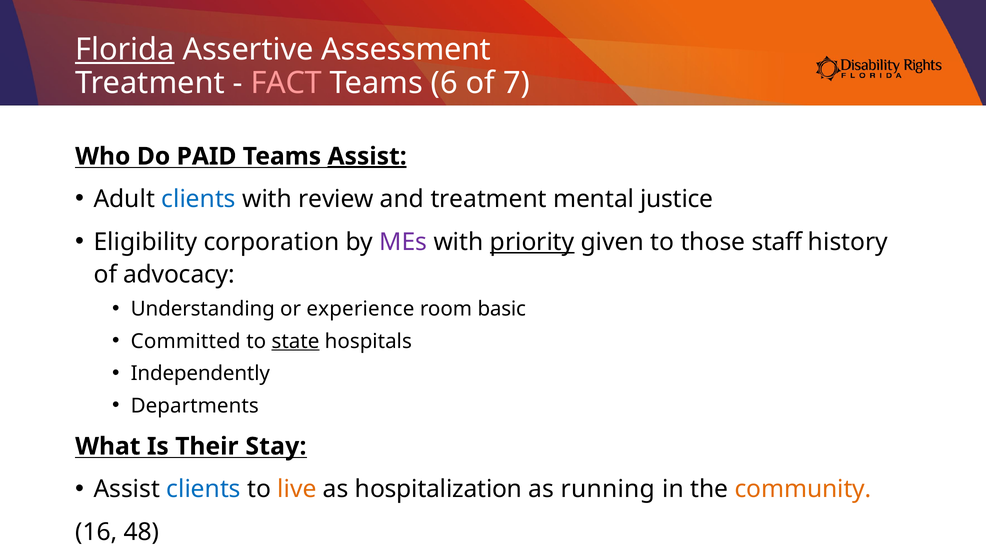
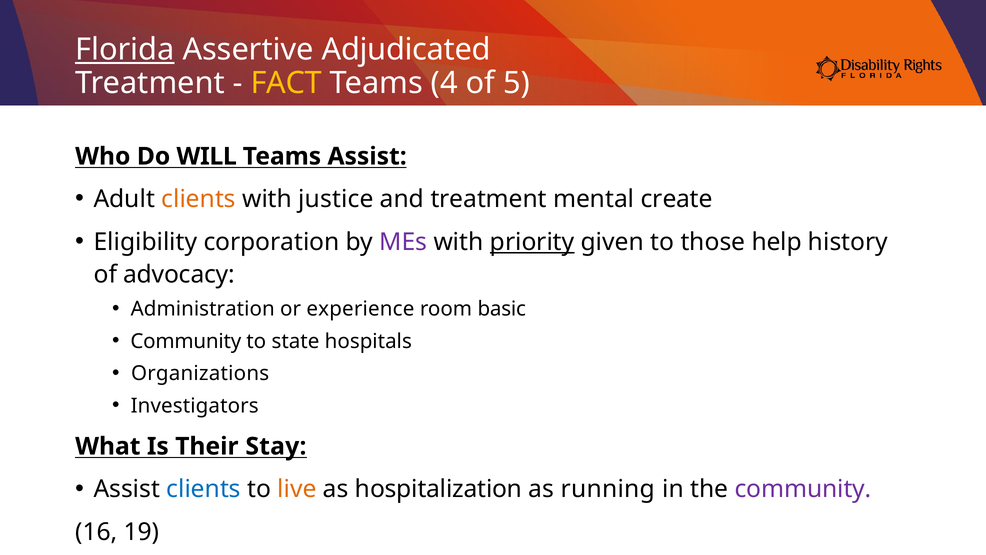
Assessment: Assessment -> Adjudicated (406, 50)
FACT colour: pink -> yellow (286, 83)
6: 6 -> 4 (444, 83)
7: 7 -> 5 (516, 83)
PAID: PAID -> WILL (207, 156)
Assist underline: present -> none (367, 156)
clients colour: blue -> orange (199, 199)
review: review -> justice (336, 199)
justice: justice -> create (677, 199)
staff: staff -> help (777, 242)
Understanding: Understanding -> Administration (203, 309)
Committed: Committed -> Community (186, 341)
state underline: present -> none (295, 341)
Independently: Independently -> Organizations (200, 373)
Departments: Departments -> Investigators (195, 405)
community colour: orange -> purple (803, 489)
48: 48 -> 19 (141, 532)
